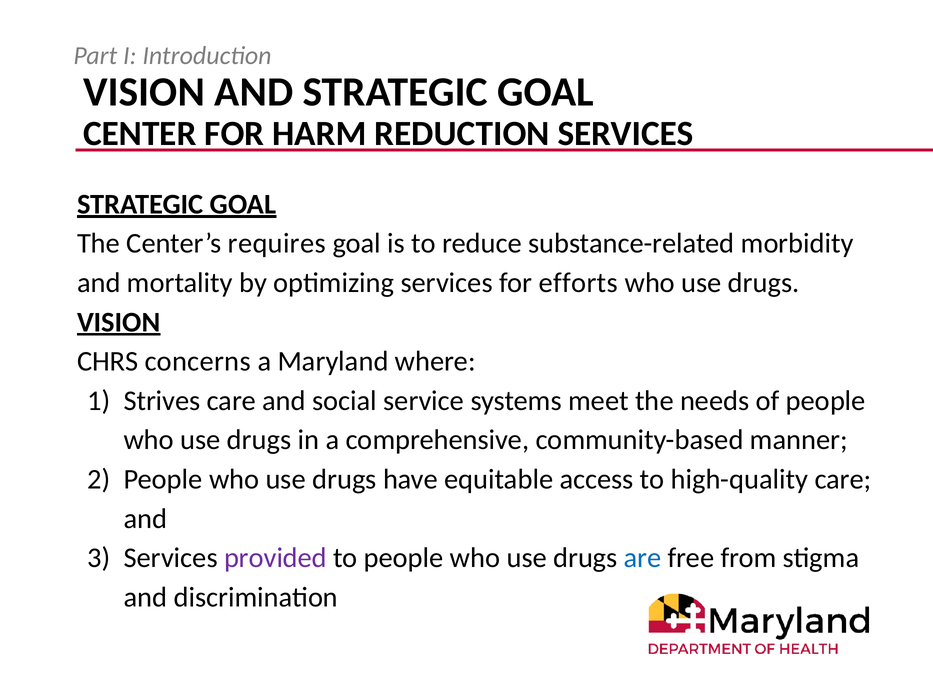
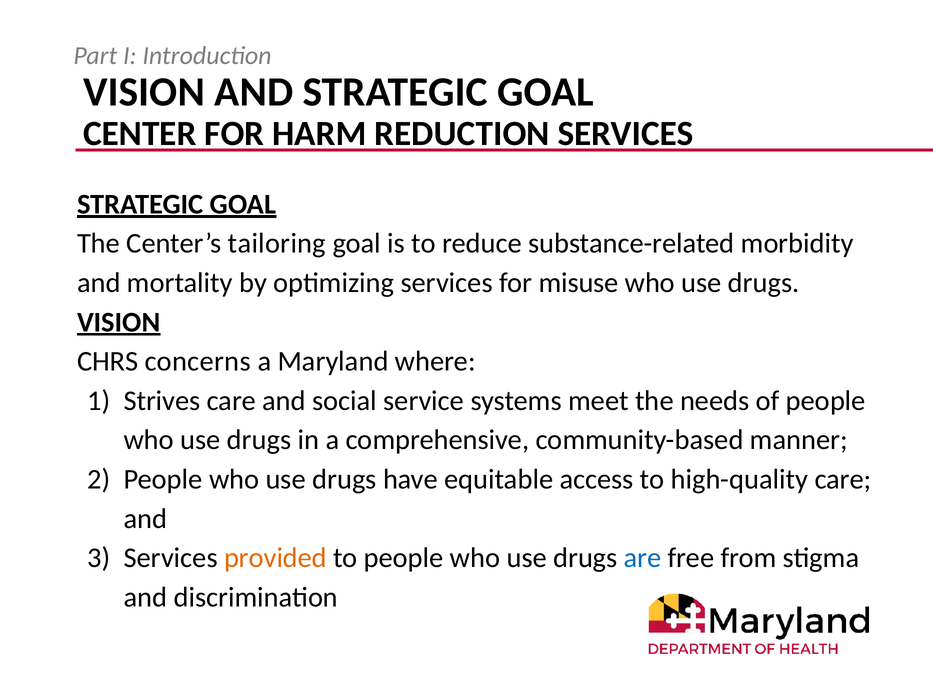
requires: requires -> tailoring (277, 243)
efforts: efforts -> misuse (579, 283)
provided colour: purple -> orange (275, 558)
